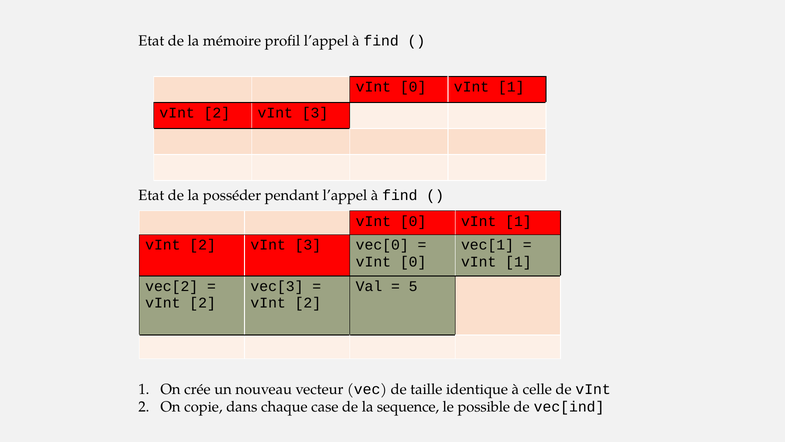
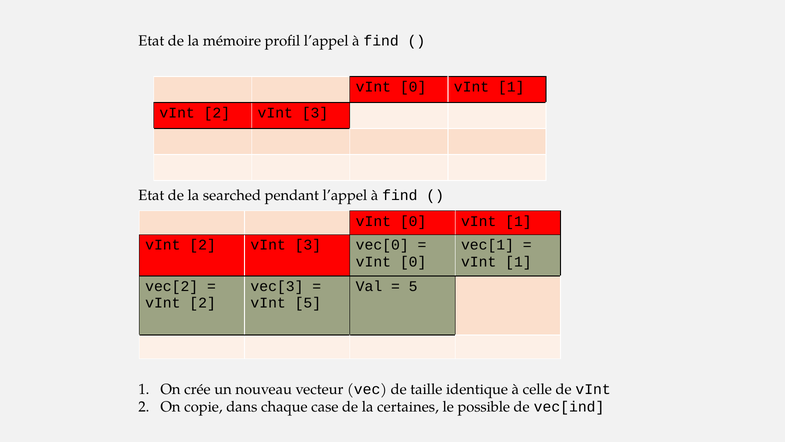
posséder: posséder -> searched (232, 195)
2: 2 -> 5 (308, 303)
sequence: sequence -> certaines (408, 407)
